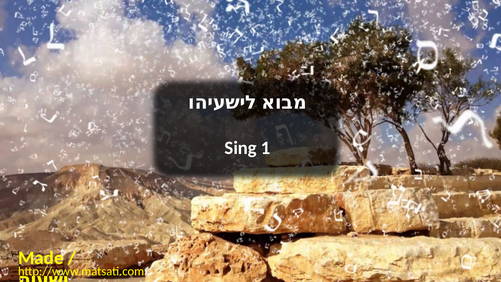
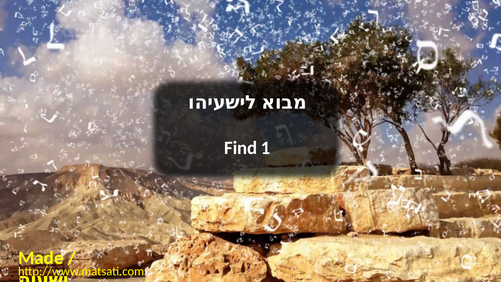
Sing: Sing -> Find (241, 148)
